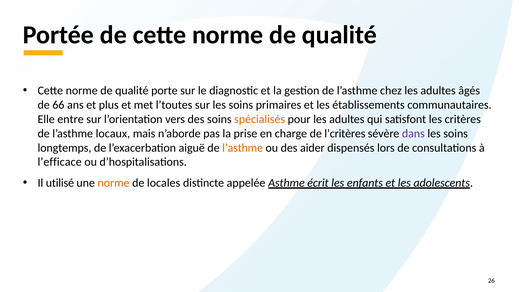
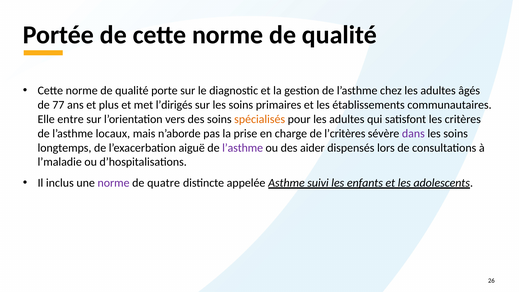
66: 66 -> 77 (58, 105)
l’toutes: l’toutes -> l’dirigés (174, 105)
l’asthme colour: orange -> purple (243, 148)
l’efficace: l’efficace -> l’maladie (60, 162)
utilisé: utilisé -> inclus (60, 183)
norme colour: orange -> purple (114, 183)
locales: locales -> quatre (164, 183)
écrit: écrit -> suivi (318, 183)
